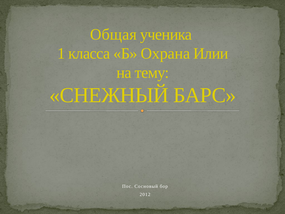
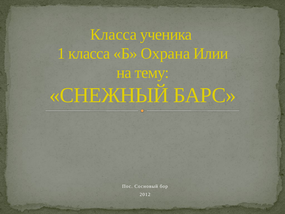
Общая: Общая -> Класса (113, 34)
